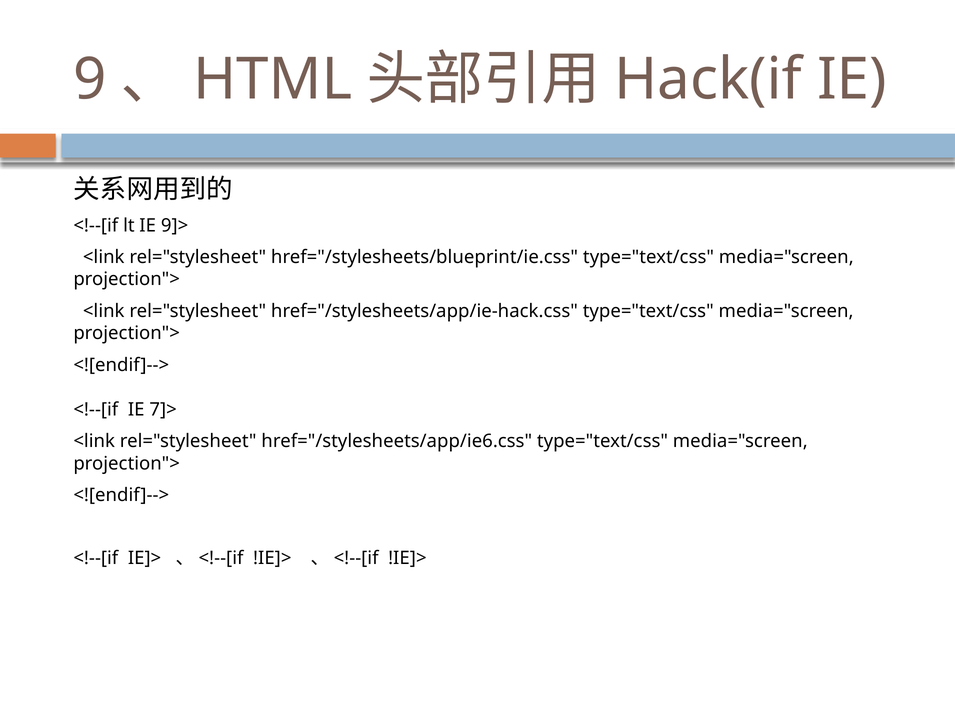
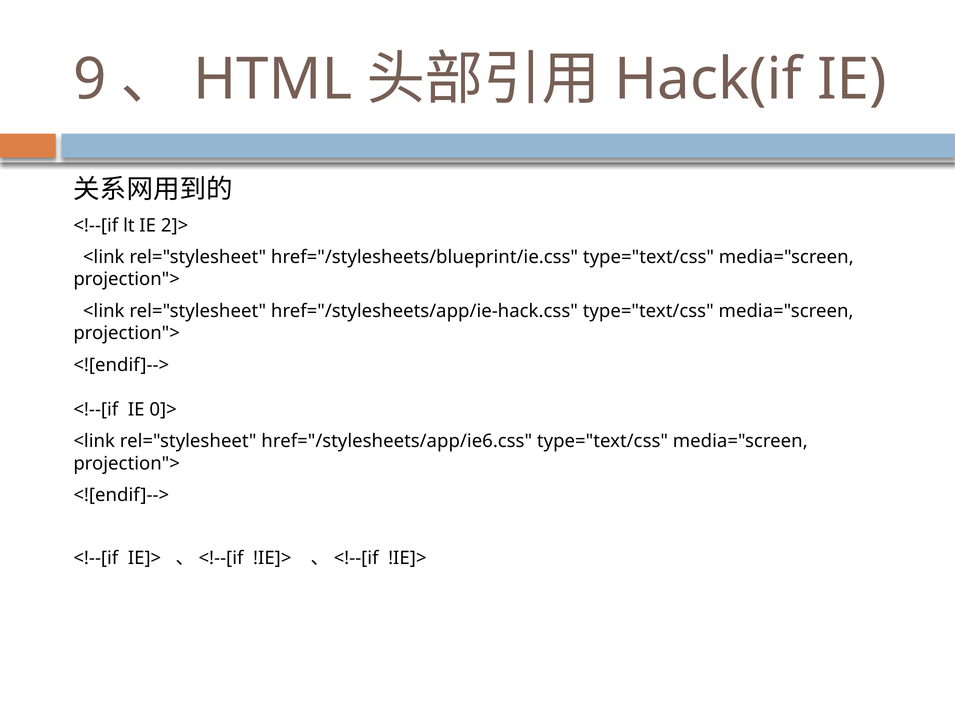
9]>: 9]> -> 2]> (175, 225)
7]>: 7]> -> 0]> (163, 410)
